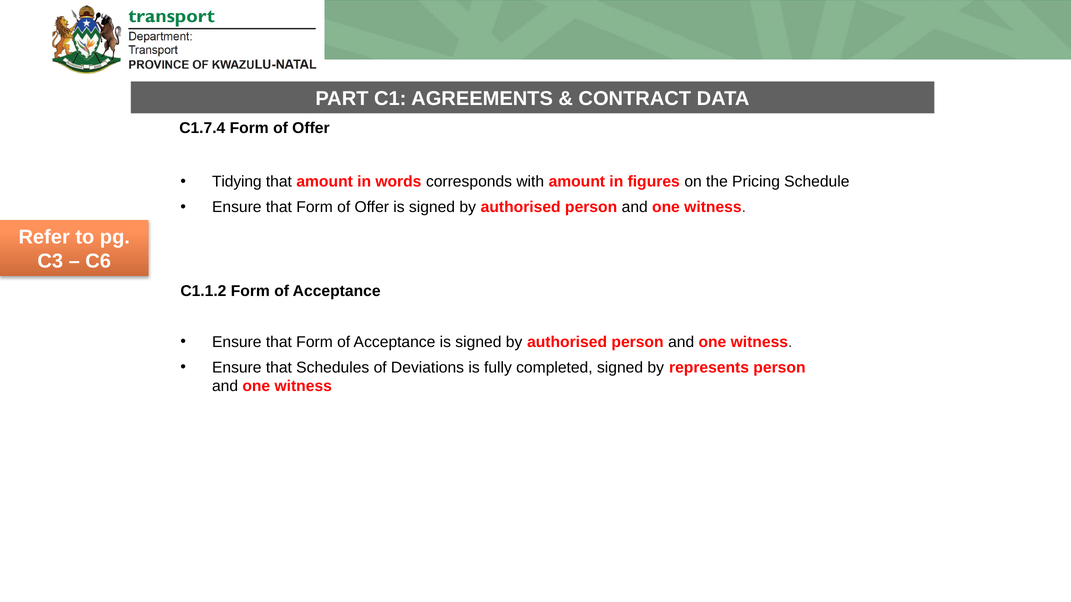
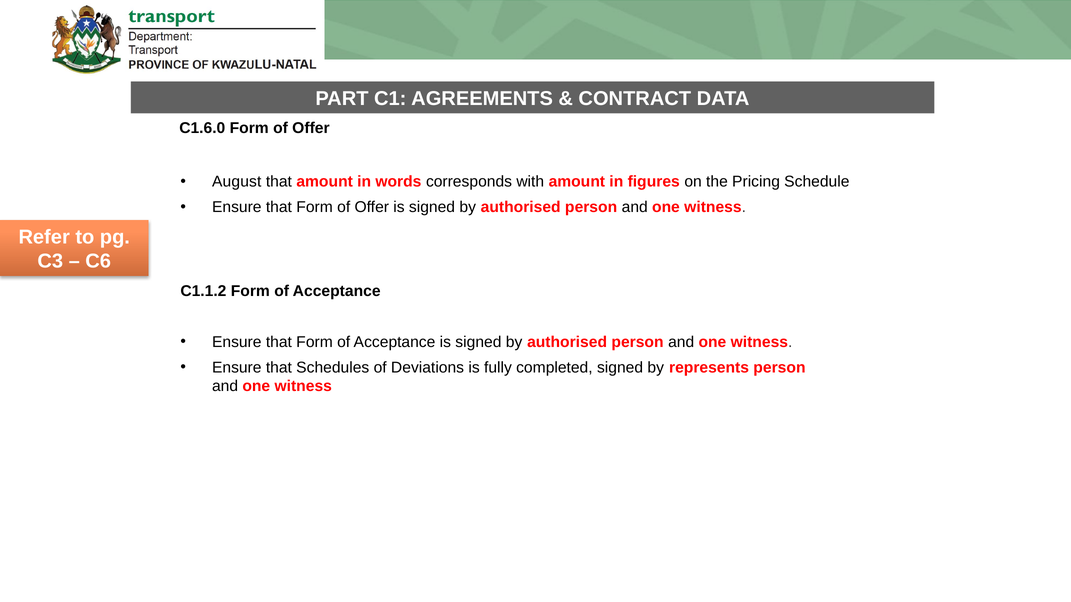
C1.7.4: C1.7.4 -> C1.6.0 (202, 128)
Tidying: Tidying -> August (237, 182)
